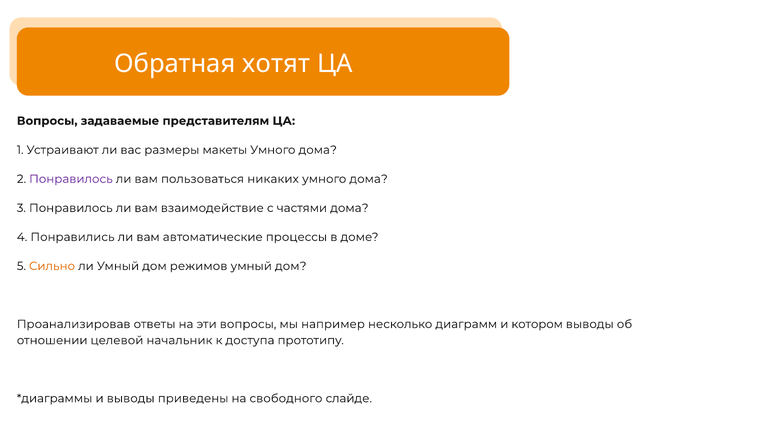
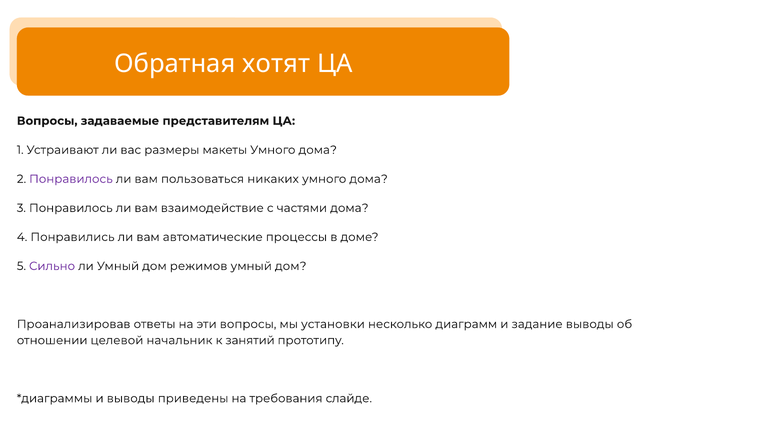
Сильно colour: orange -> purple (52, 266)
например: например -> установки (333, 324)
котором: котором -> задание (537, 324)
доступа: доступа -> занятий (250, 340)
свободного: свободного -> требования (286, 399)
